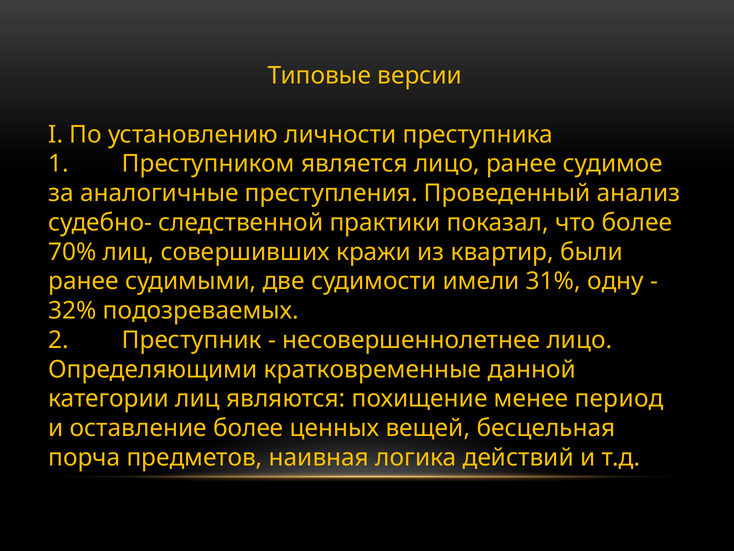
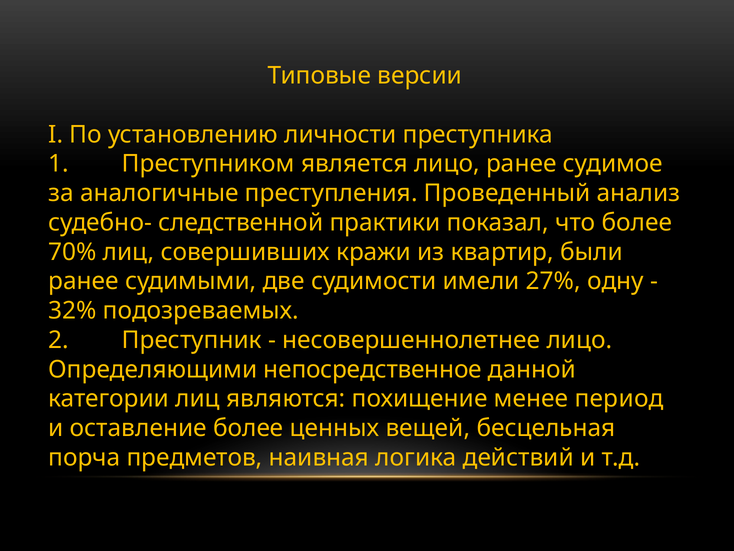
31%: 31% -> 27% (553, 281)
кратковременные: кратковременные -> непосредственное (373, 369)
